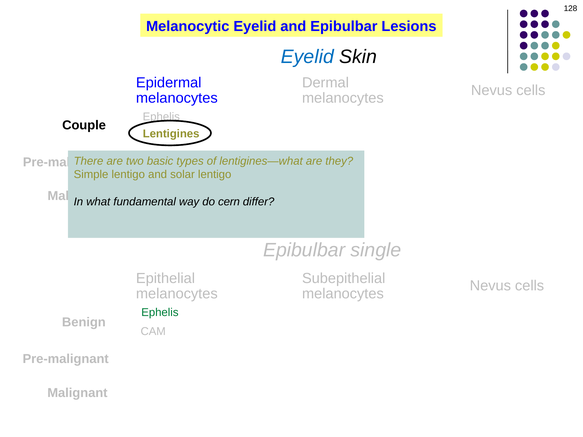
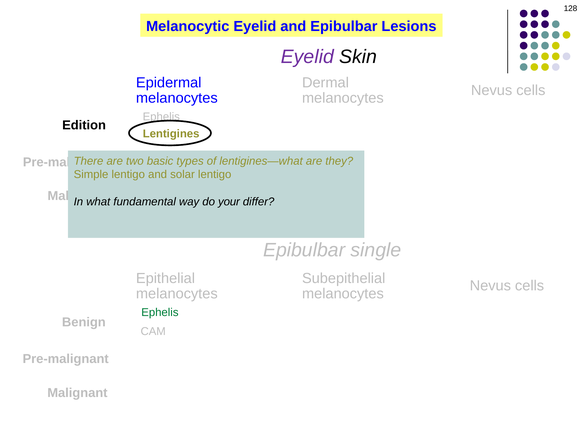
Eyelid colour: blue -> purple (307, 57)
Couple: Couple -> Edition (84, 125)
cern: cern -> your (229, 202)
